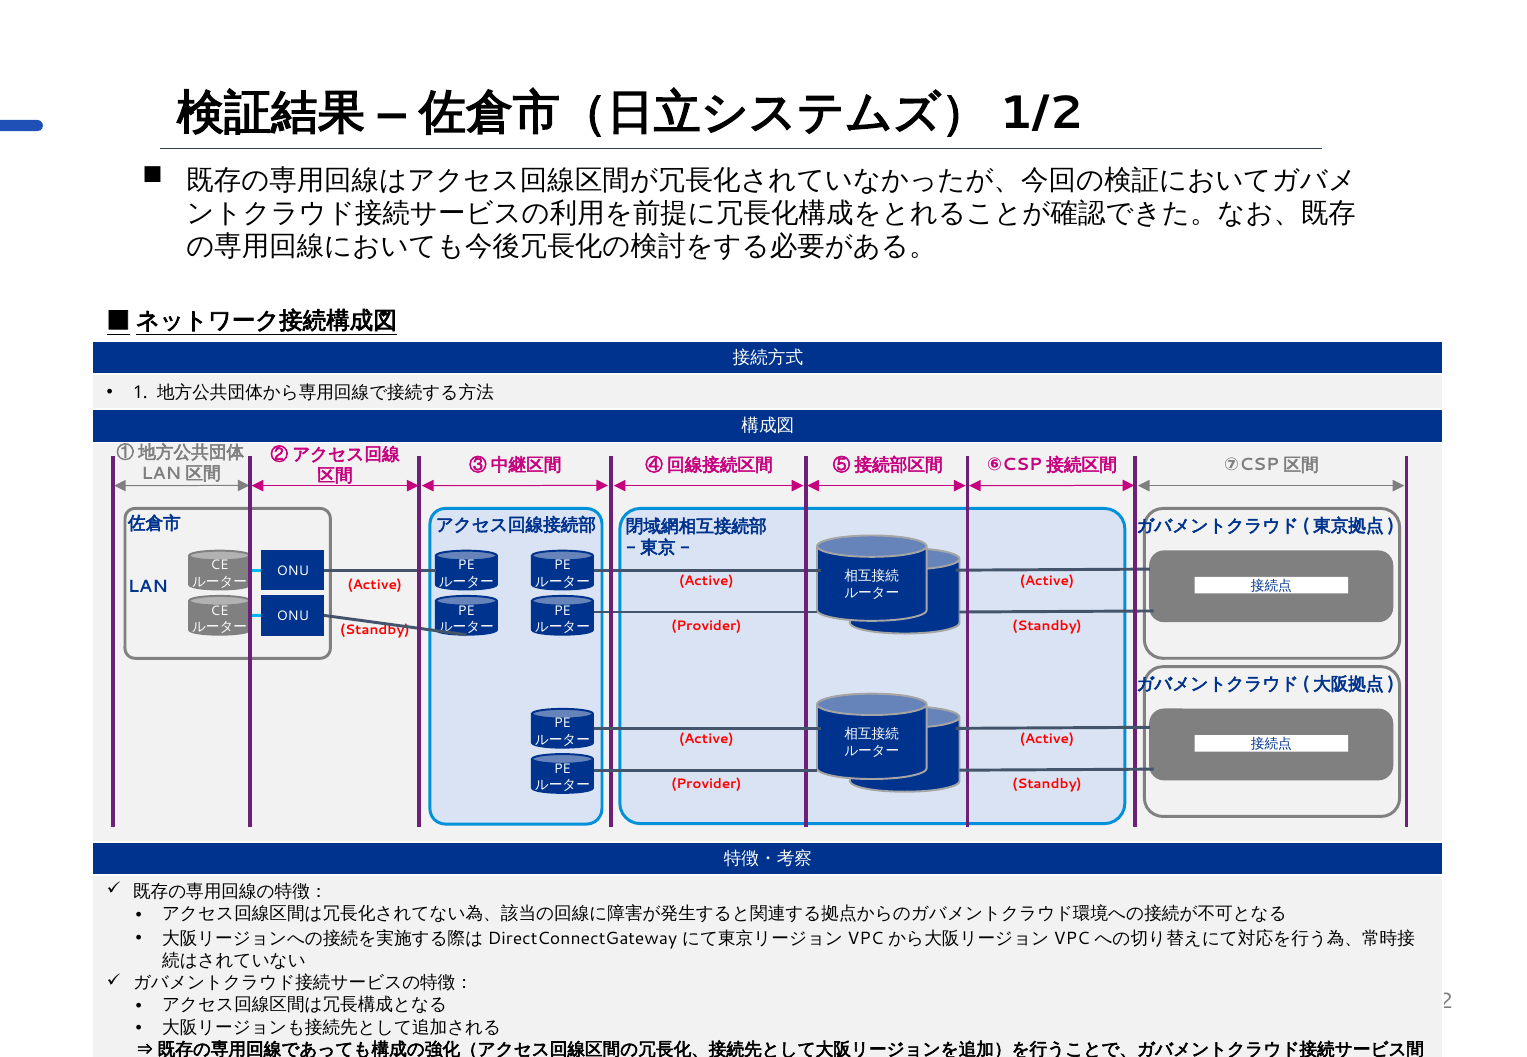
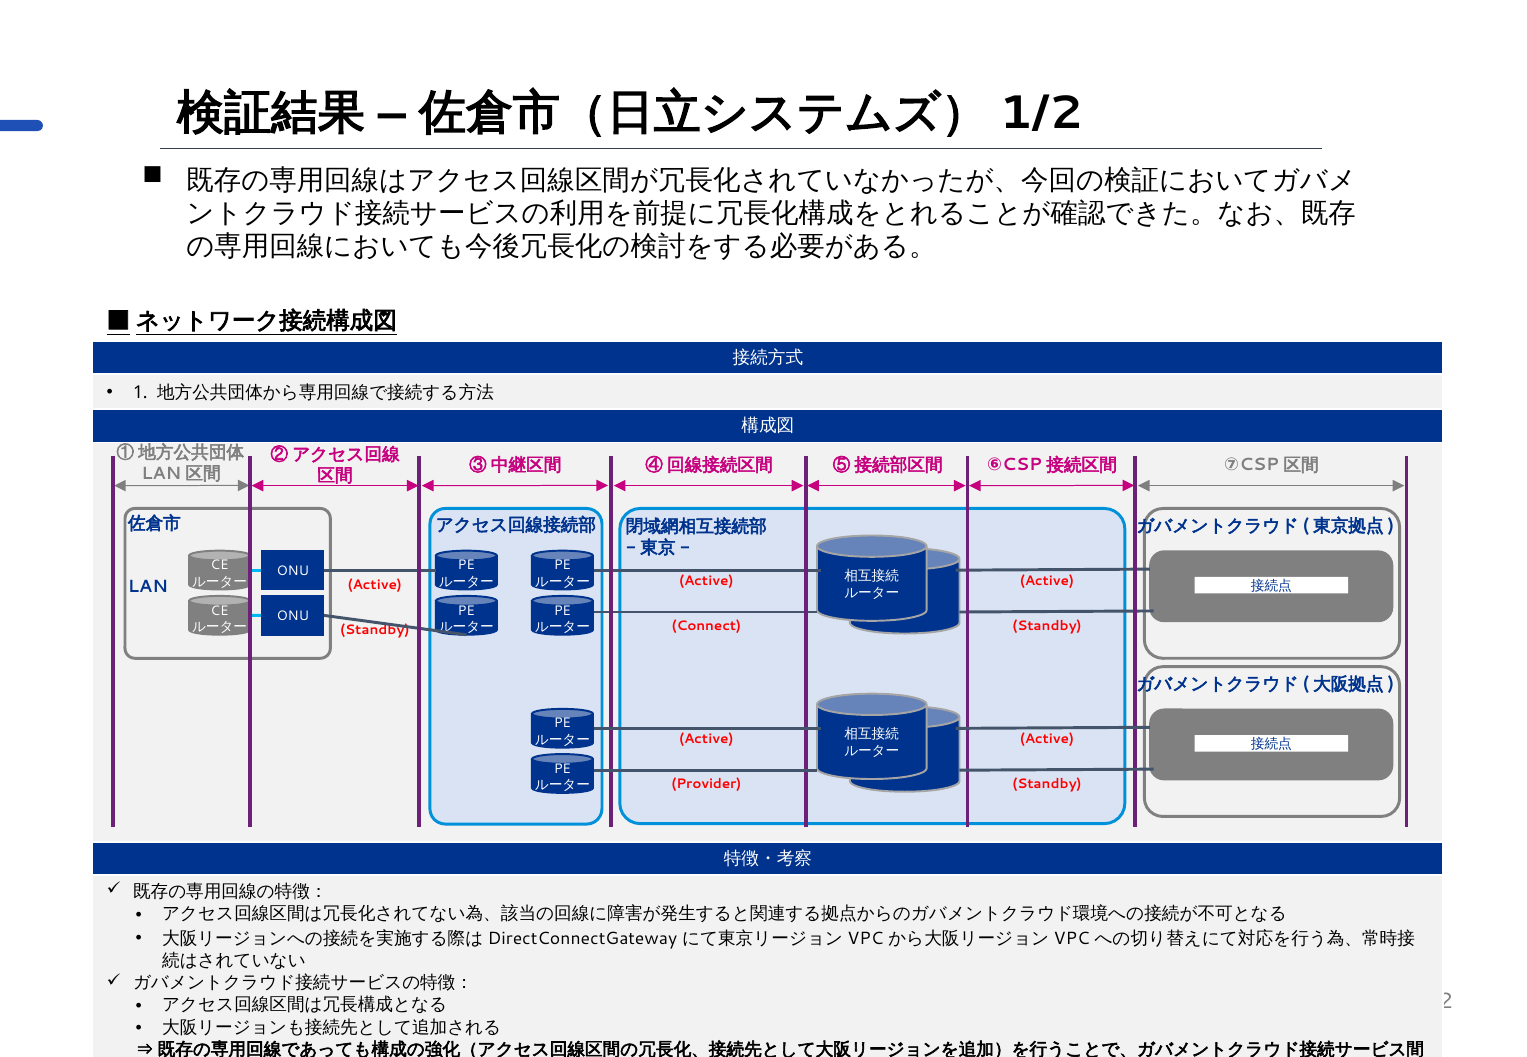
Provider: Provider -> Connect (706, 626)
